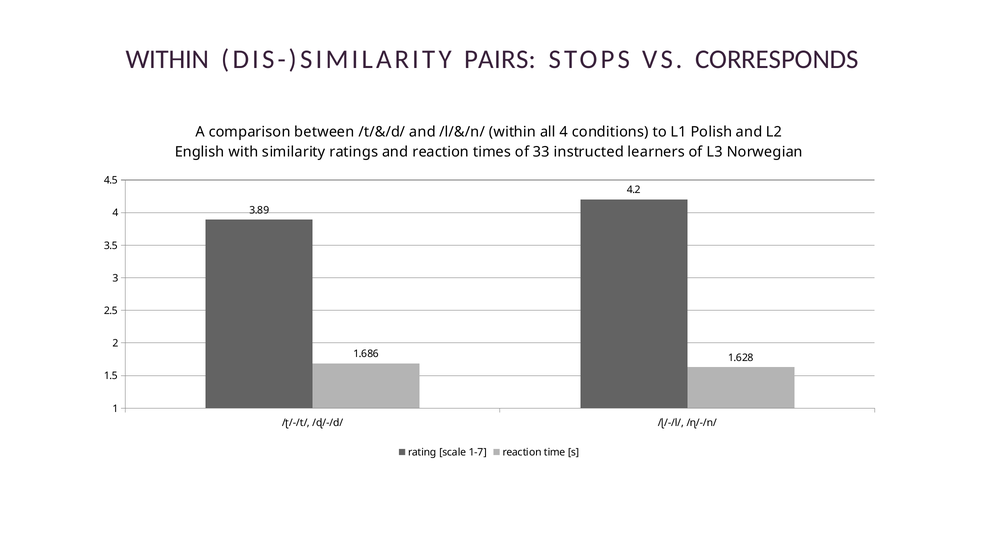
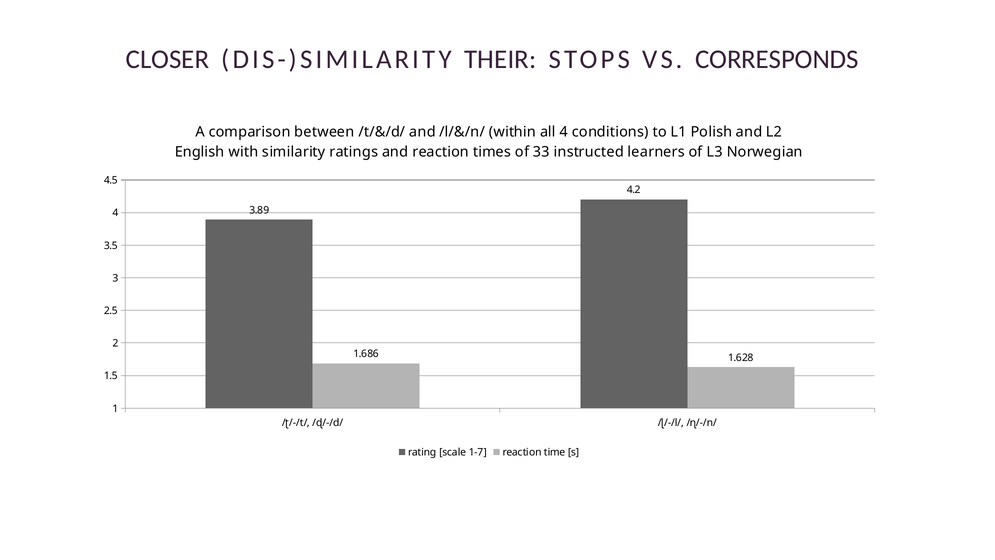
WITHIN: WITHIN -> CLOSER (167, 59)
PAIRS: PAIRS -> THEIR (500, 59)
